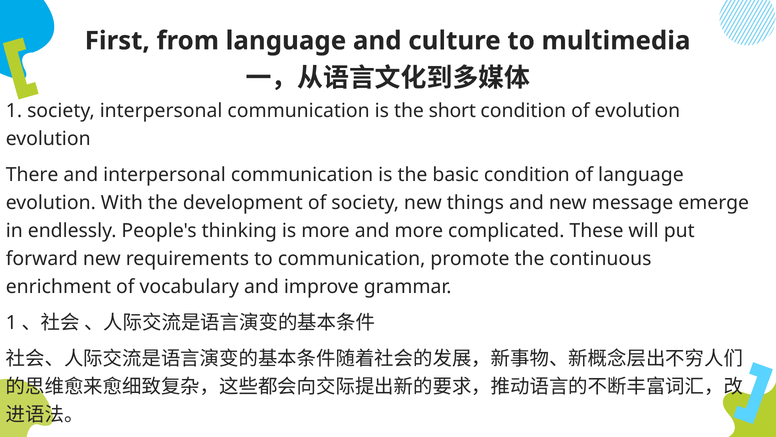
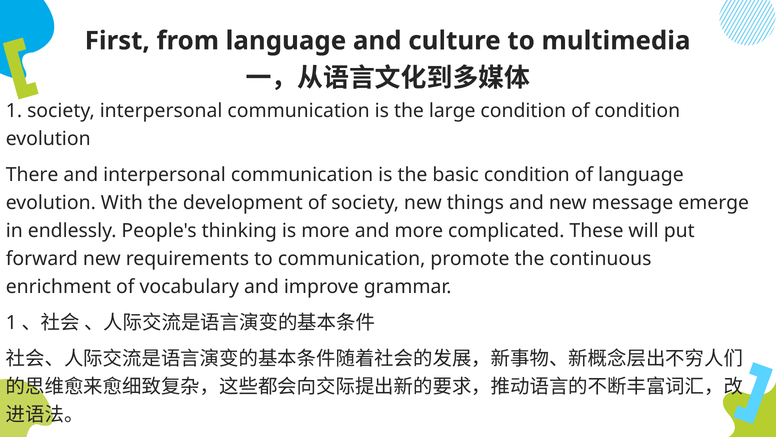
short: short -> large (452, 111)
of evolution: evolution -> condition (637, 111)
